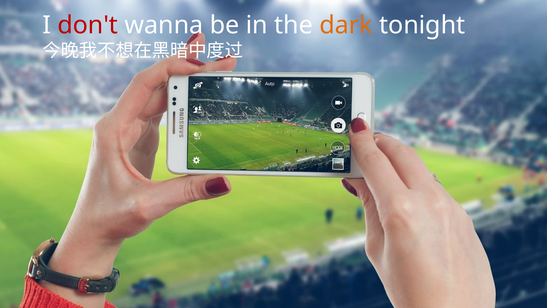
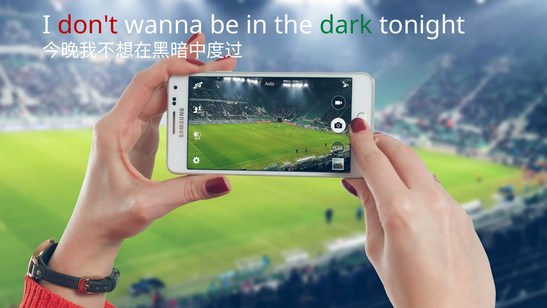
dark colour: orange -> green (346, 25)
